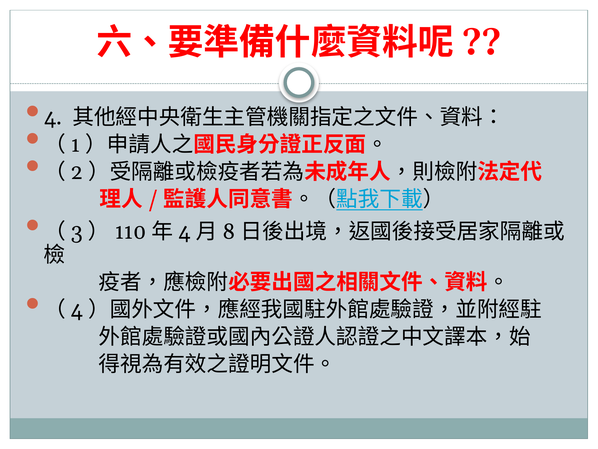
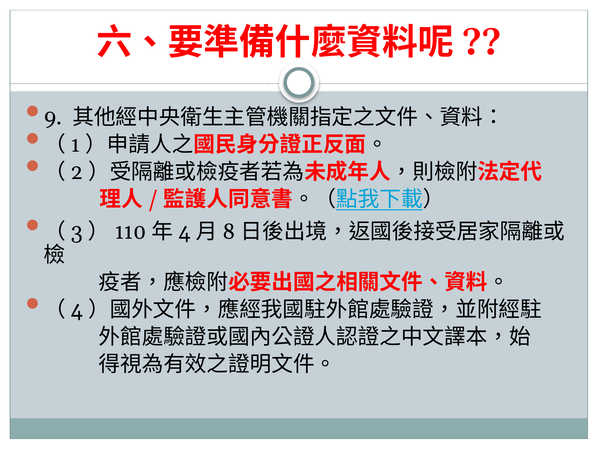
4: 4 -> 9 (53, 117)
